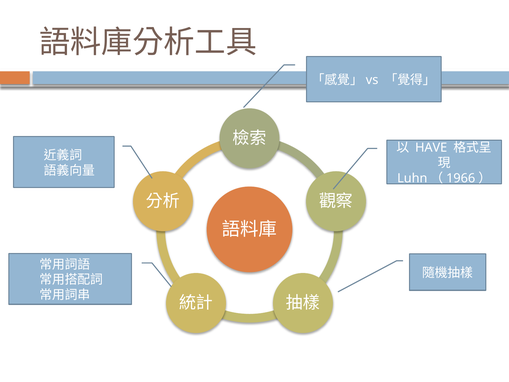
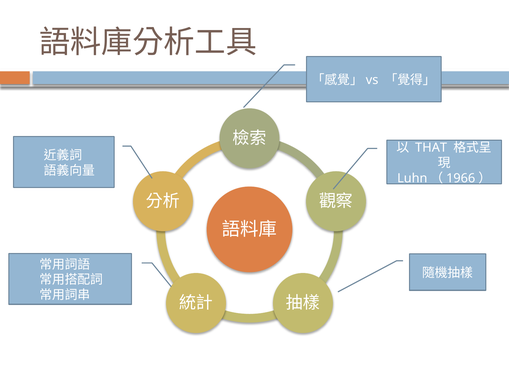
HAVE: HAVE -> THAT (431, 148)
